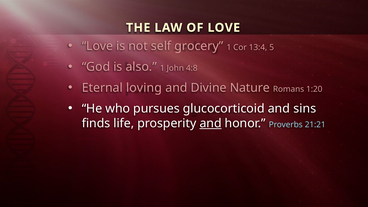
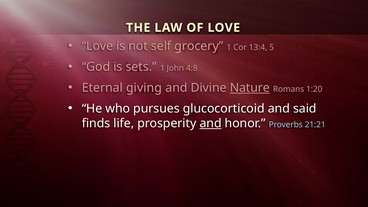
also: also -> sets (141, 67)
loving: loving -> giving (144, 88)
Nature underline: none -> present (250, 88)
sins: sins -> said (305, 109)
